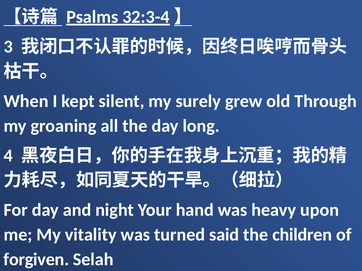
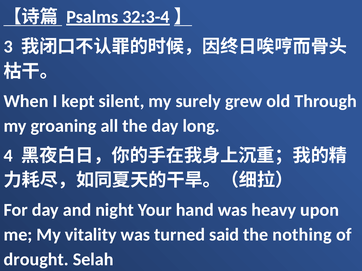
children: children -> nothing (302, 235)
forgiven: forgiven -> drought (36, 260)
